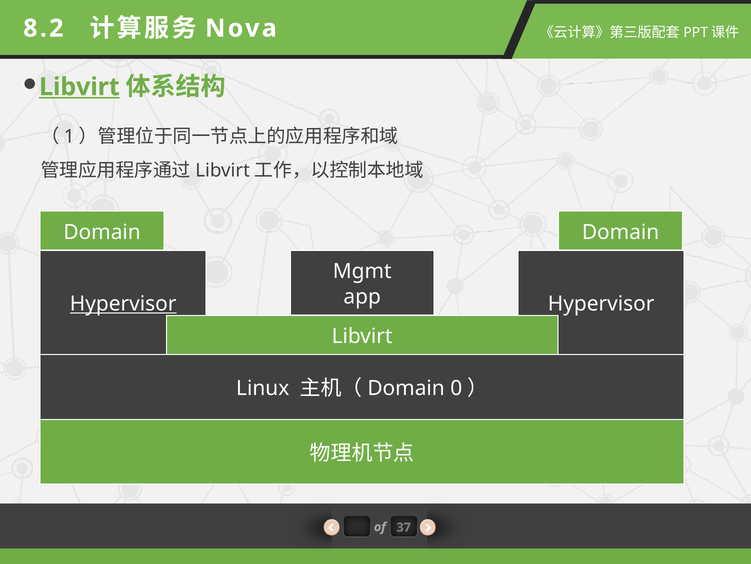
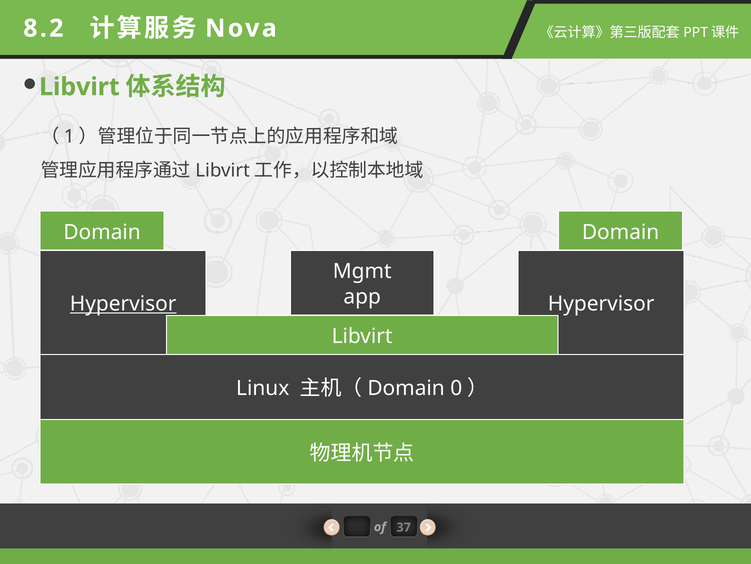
Libvirt underline: present -> none (79, 87)
